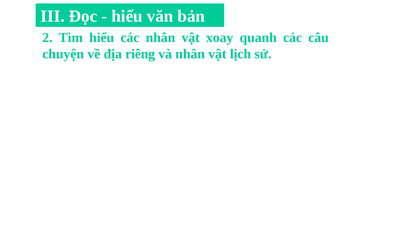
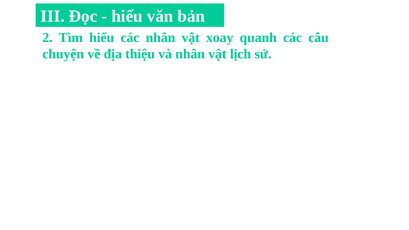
riêng: riêng -> thiệu (140, 54)
